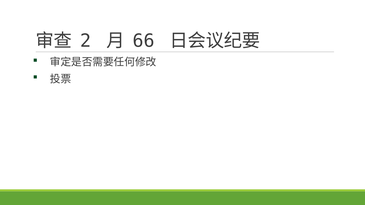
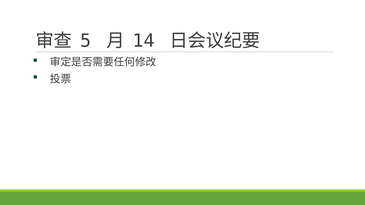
2: 2 -> 5 (86, 41)
66: 66 -> 14 (144, 41)
